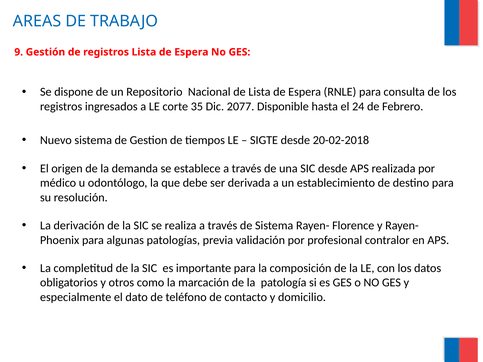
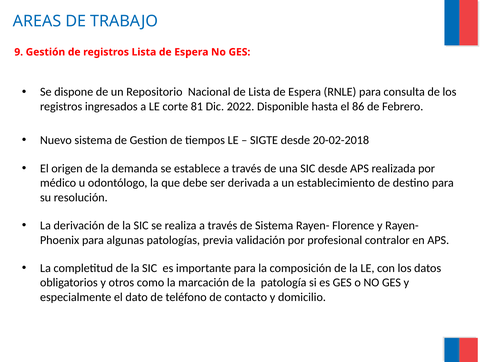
35: 35 -> 81 (197, 107)
2077: 2077 -> 2022 (241, 107)
24: 24 -> 86 (358, 107)
